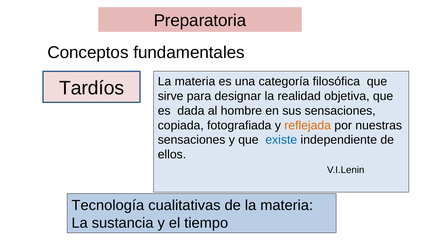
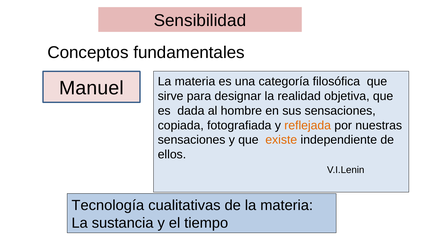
Preparatoria: Preparatoria -> Sensibilidad (200, 21)
Tardíos: Tardíos -> Manuel (91, 88)
existe colour: blue -> orange (281, 140)
